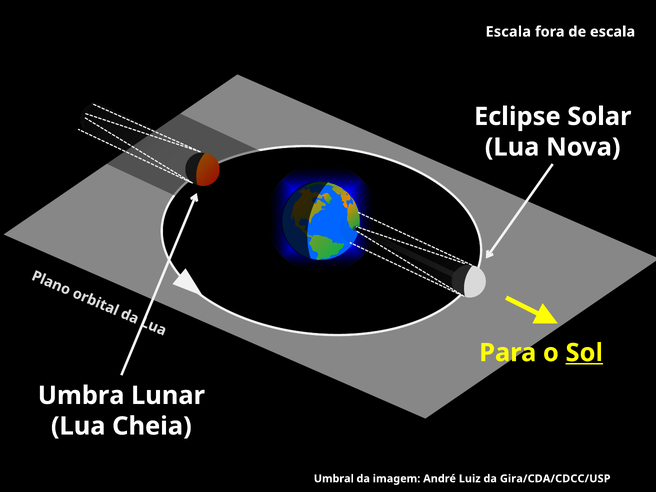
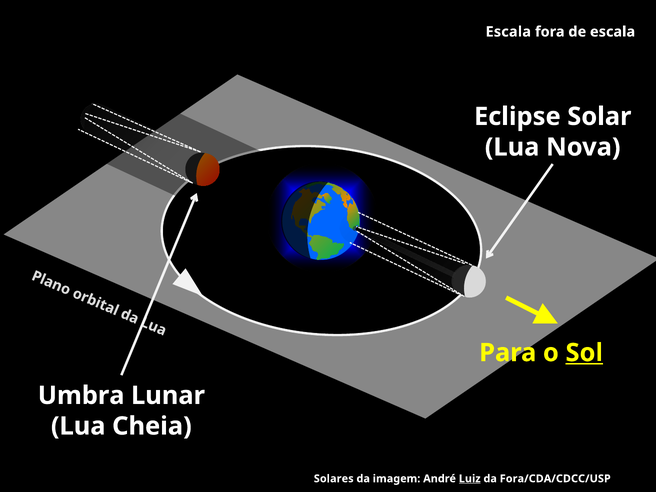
Umbral: Umbral -> Solares (334, 479)
Luiz underline: none -> present (470, 479)
Gira/CDA/CDCC/USP: Gira/CDA/CDCC/USP -> Fora/CDA/CDCC/USP (555, 479)
